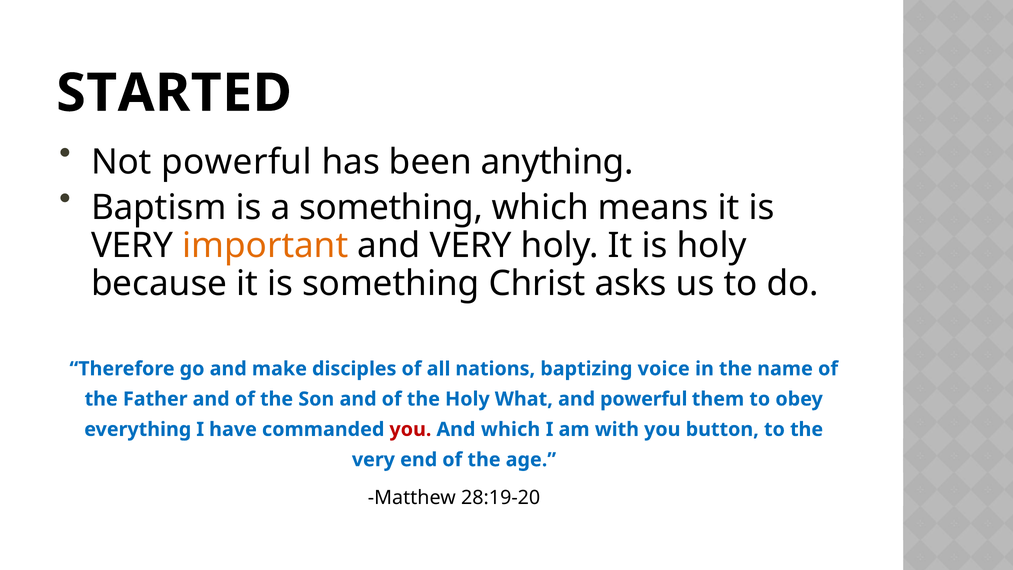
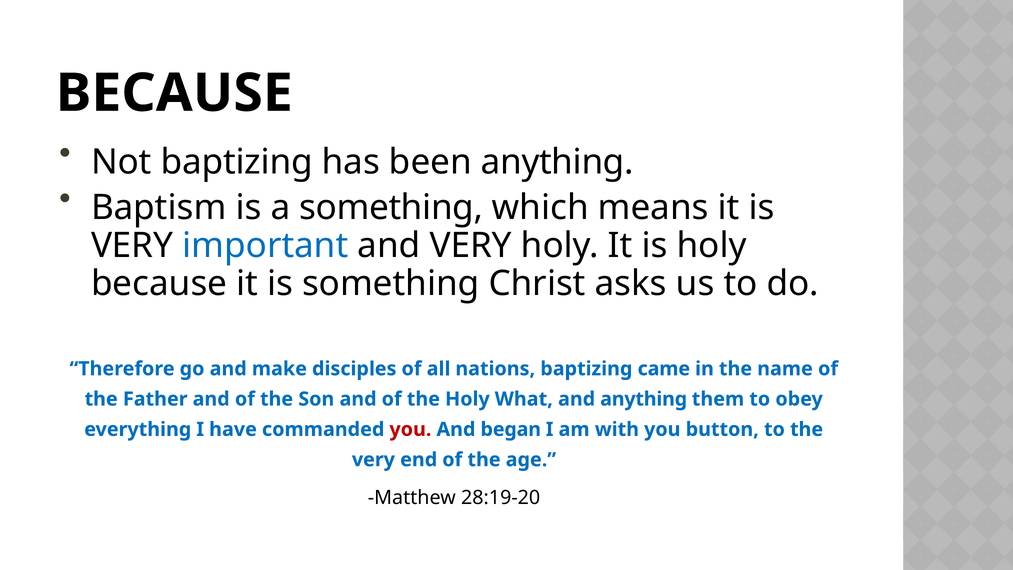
STARTED: STARTED -> BECAUSE (174, 93)
Not powerful: powerful -> baptizing (237, 162)
important colour: orange -> blue (265, 246)
voice: voice -> came (664, 369)
and powerful: powerful -> anything (644, 399)
And which: which -> began (511, 429)
